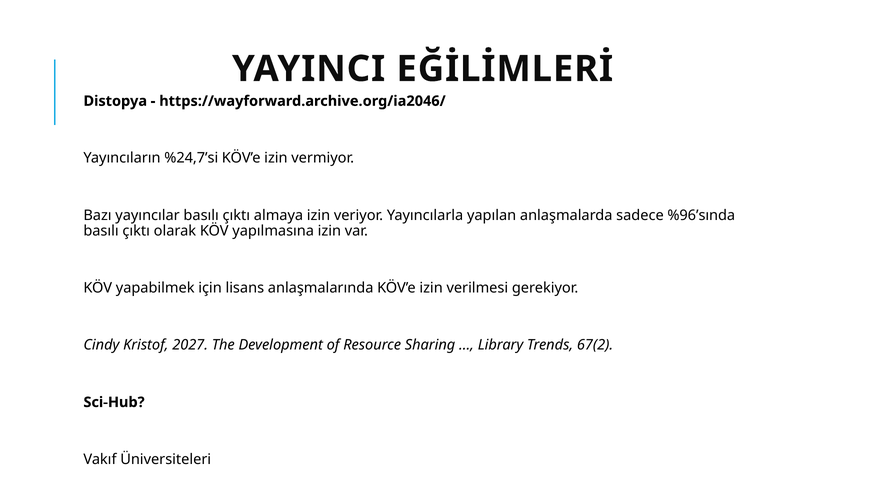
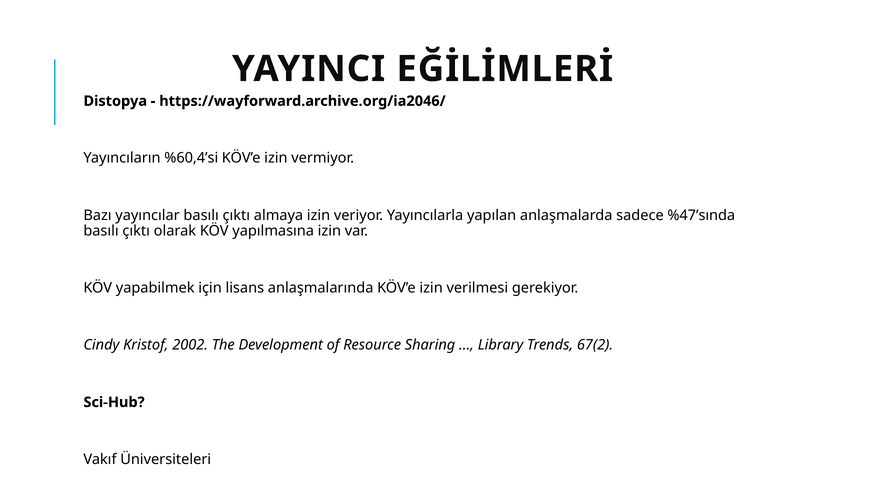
%24,7’si: %24,7’si -> %60,4’si (191, 158)
%96’sında: %96’sında -> %47’sında (701, 215)
2027: 2027 -> 2002 (190, 345)
